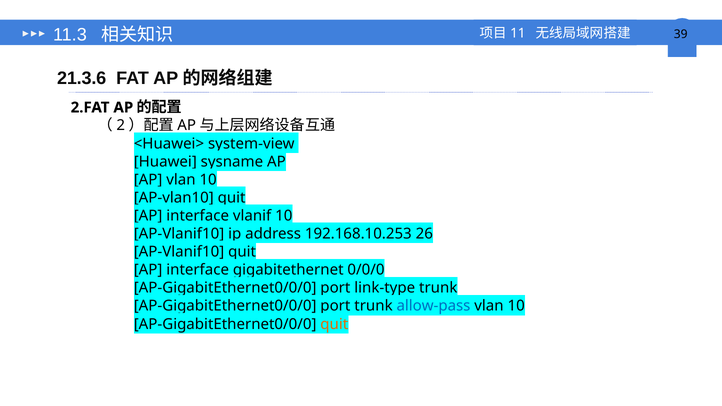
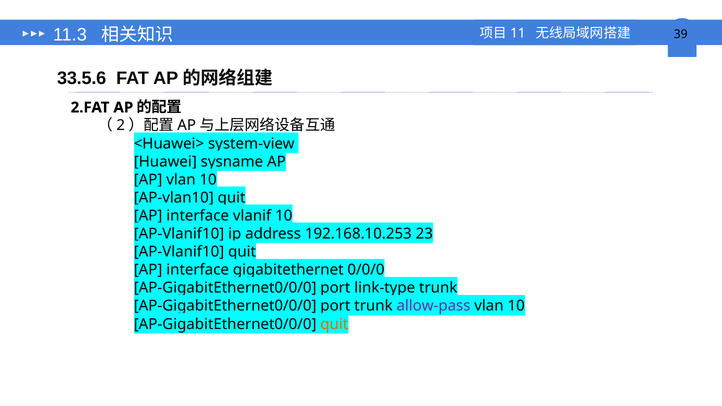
21.3.6: 21.3.6 -> 33.5.6 (82, 78)
26: 26 -> 23 (424, 234)
allow-pass colour: blue -> purple (433, 306)
